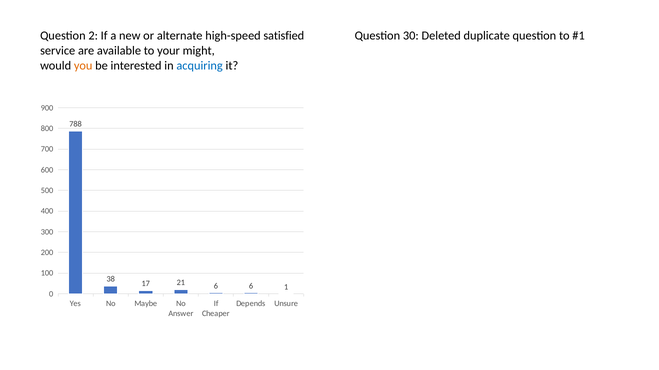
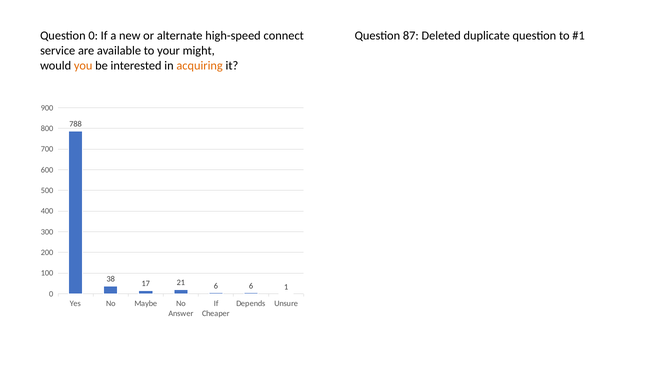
Question 2: 2 -> 0 (93, 36)
satisfied: satisfied -> connect (284, 36)
30: 30 -> 87 (411, 36)
acquiring colour: blue -> orange (200, 66)
